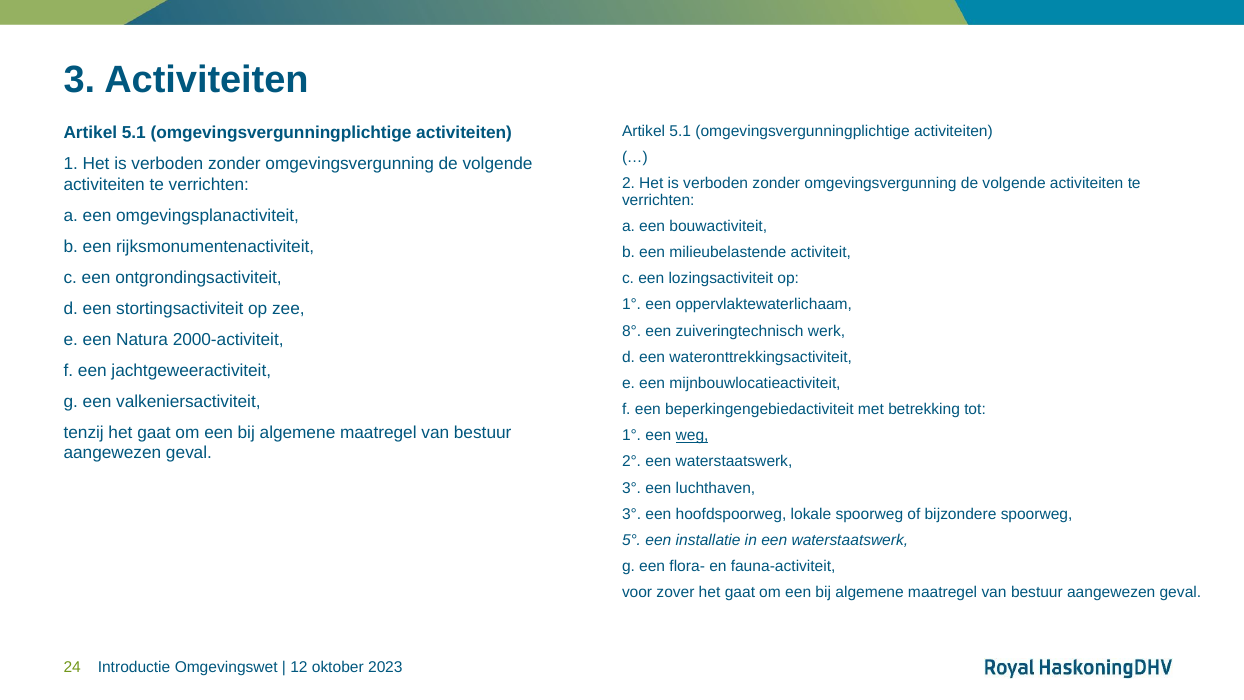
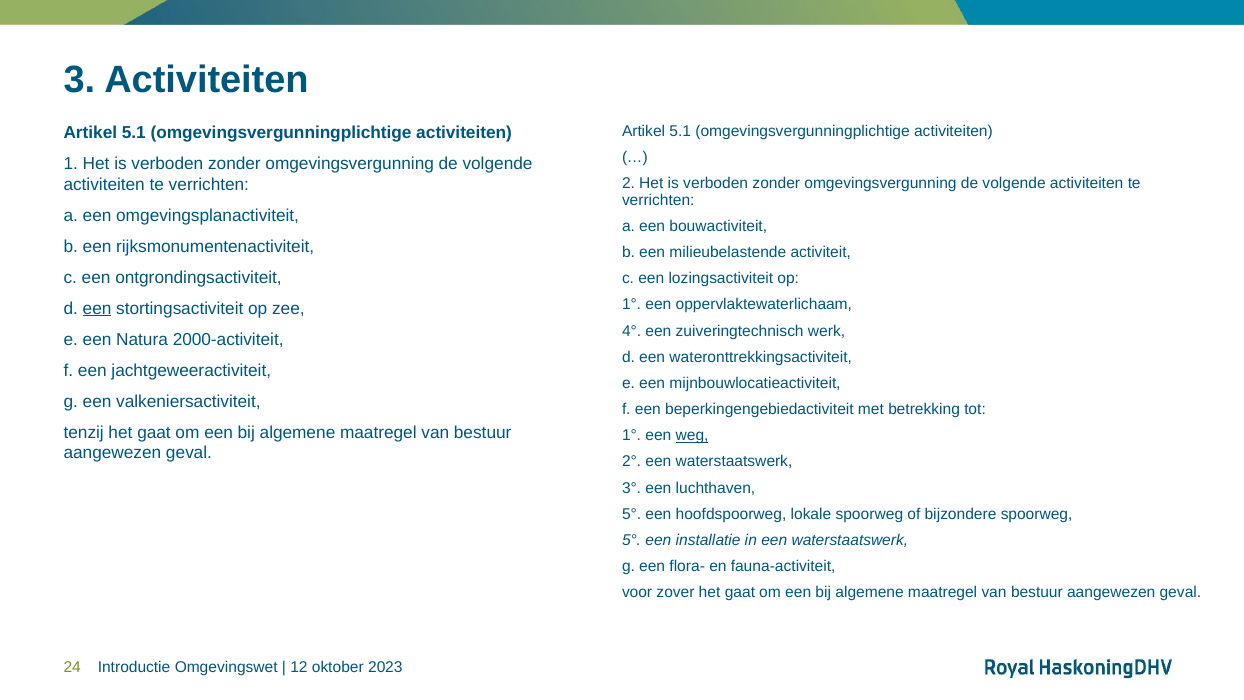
een underline: none -> present (97, 308)
8°: 8° -> 4° (632, 331)
3°: 3° -> 5° (632, 514)
